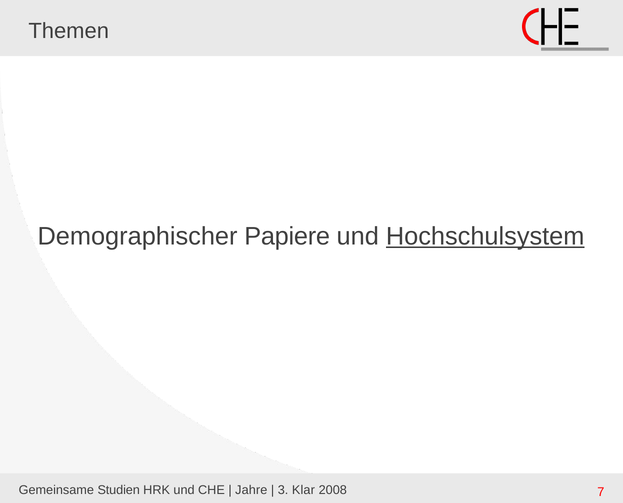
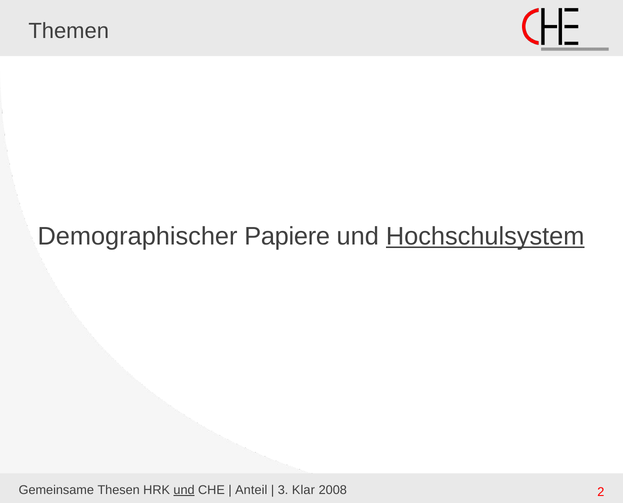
Studien: Studien -> Thesen (119, 490)
und underline: none -> present (184, 490)
Jahre: Jahre -> Anteil (251, 490)
7: 7 -> 2 (601, 493)
